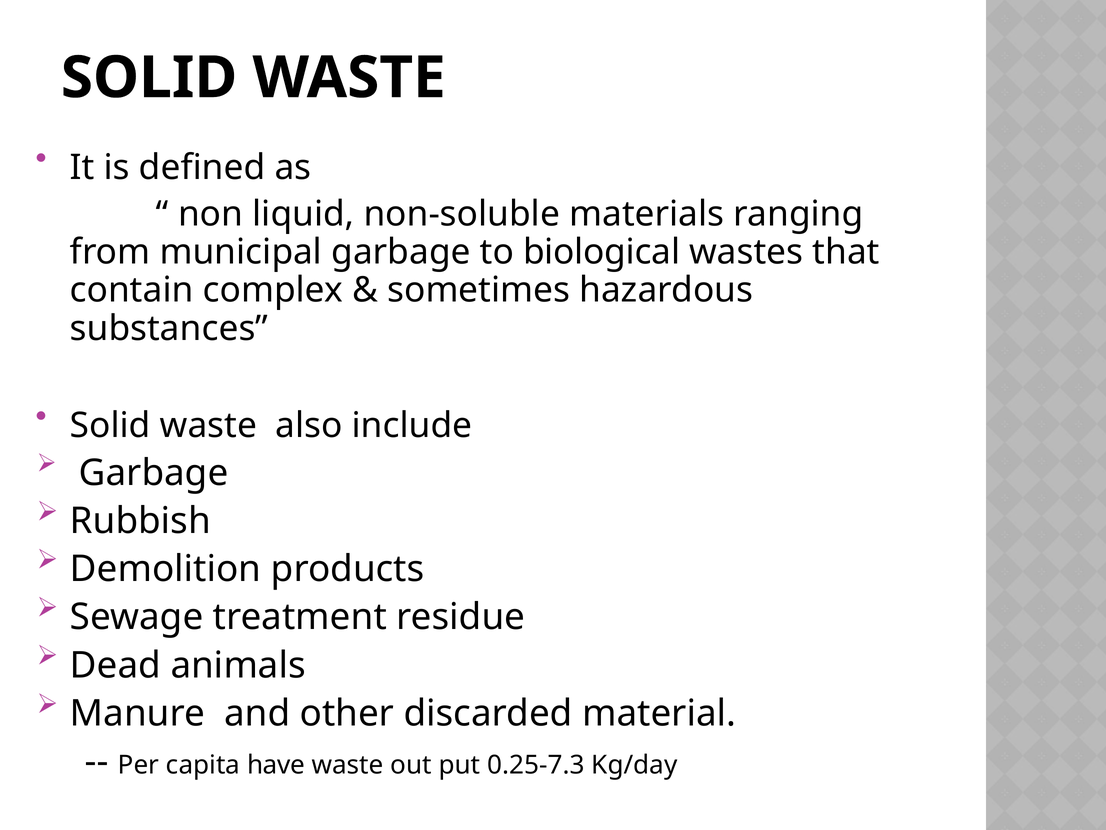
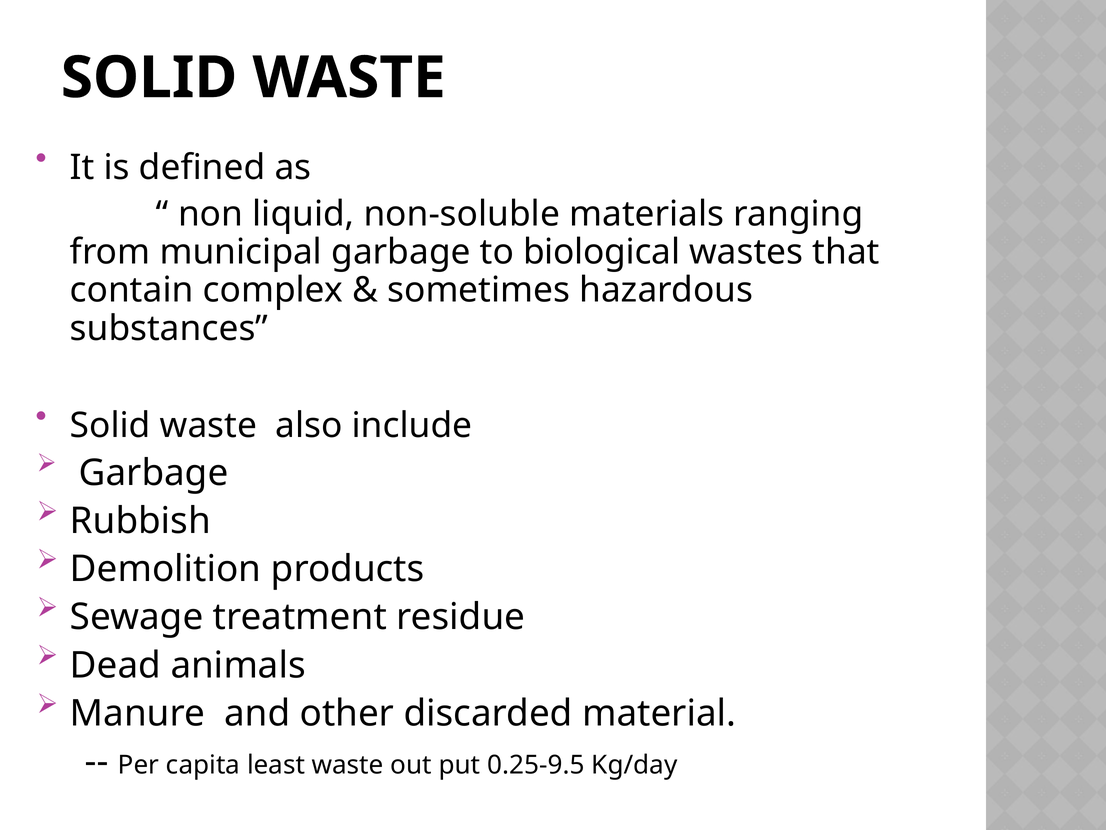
have: have -> least (276, 765)
0.25-7.3: 0.25-7.3 -> 0.25-9.5 (536, 765)
